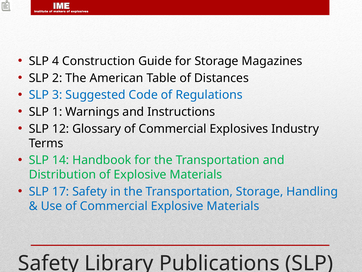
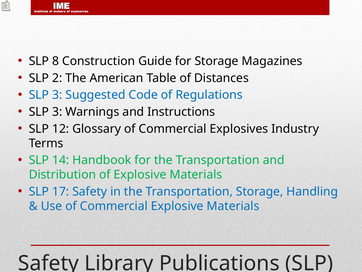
4: 4 -> 8 (56, 61)
1: 1 -> 3 (57, 112)
